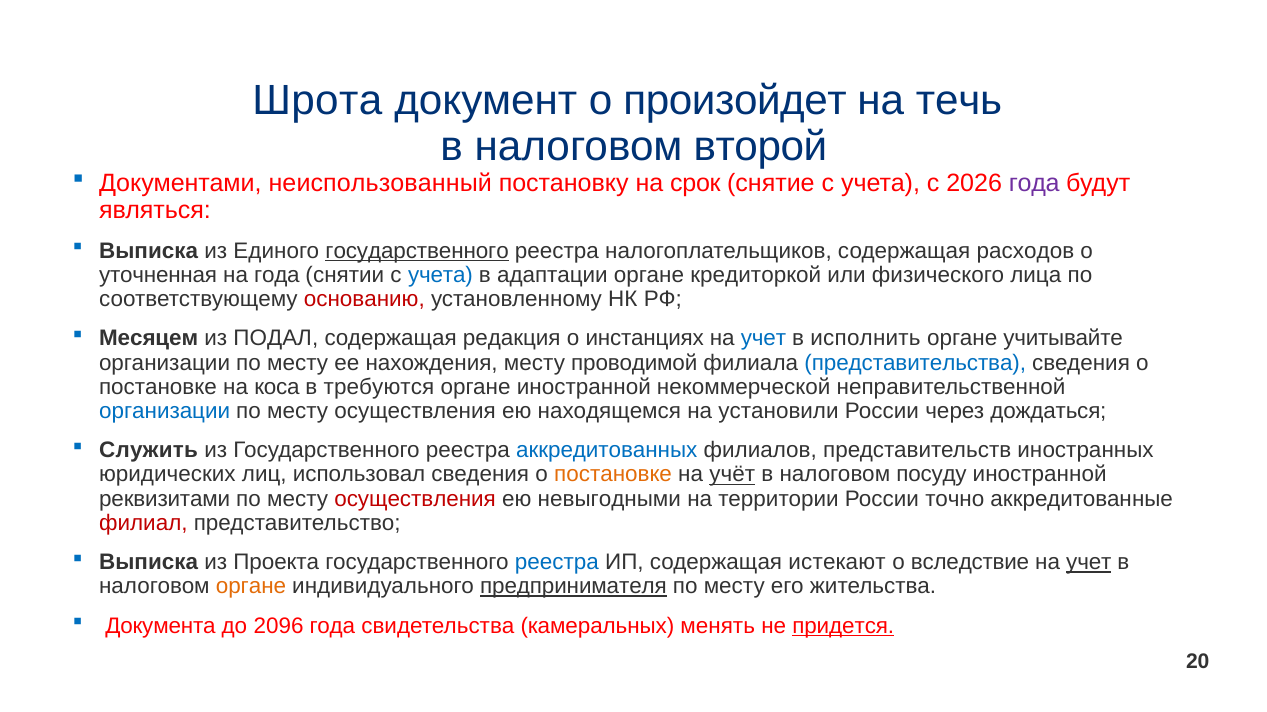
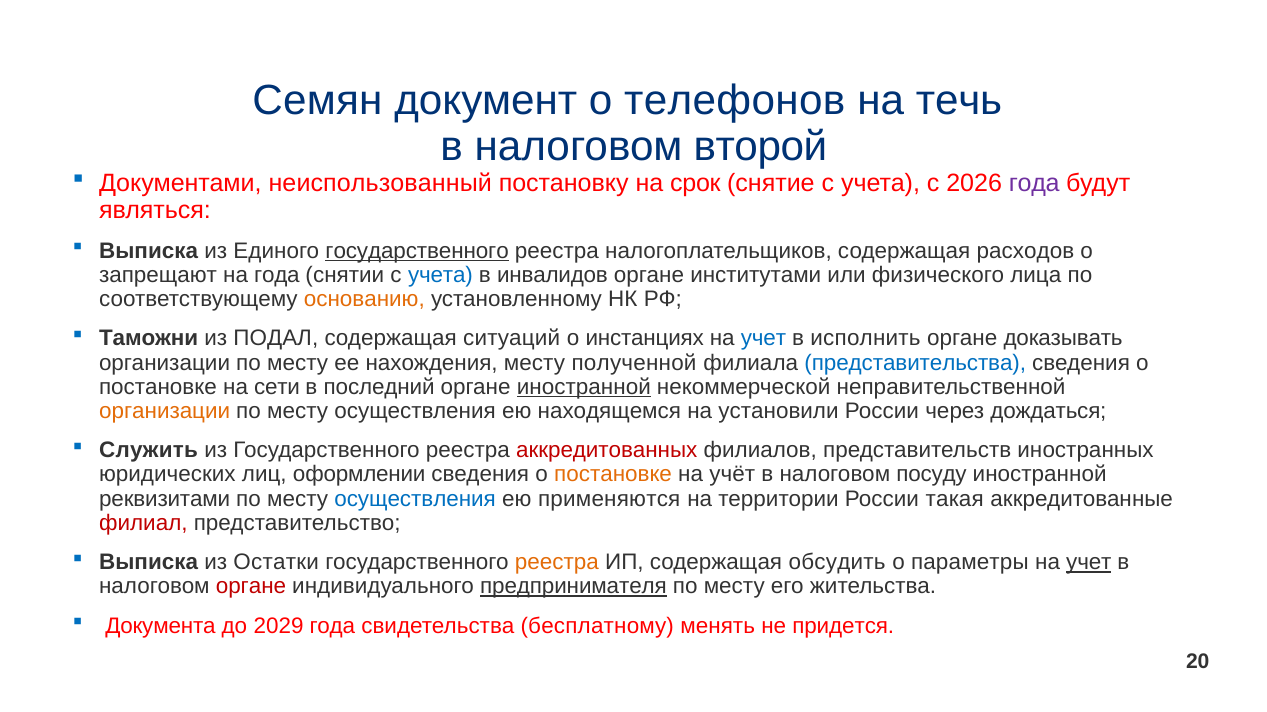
Шрота: Шрота -> Семян (317, 101)
произойдет: произойдет -> телефонов (735, 101)
уточненная: уточненная -> запрещают (158, 275)
адаптации: адаптации -> инвалидов (553, 275)
кредиторкой: кредиторкой -> институтами (756, 275)
основанию colour: red -> orange (364, 300)
Месяцем: Месяцем -> Таможни (149, 339)
редакция: редакция -> ситуаций (512, 339)
учитывайте: учитывайте -> доказывать (1063, 339)
проводимой: проводимой -> полученной (634, 363)
коса: коса -> сети (277, 387)
требуются: требуются -> последний (379, 387)
иностранной underline: none -> present (584, 387)
организации colour: blue -> orange (165, 412)
аккредитованных colour: blue -> red (607, 451)
использовал: использовал -> оформлении (359, 475)
учёт underline: present -> none (732, 475)
осуществления colour: red -> blue (415, 499)
невыгодными: невыгодными -> применяются (609, 499)
точно: точно -> такая (955, 499)
Проекта: Проекта -> Остатки (276, 563)
реестра colour: blue -> orange (557, 563)
истекают: истекают -> обсудить (837, 563)
вследствие: вследствие -> параметры (970, 563)
органе colour: orange -> red (251, 587)
2096: 2096 -> 2029 (279, 626)
камеральных: камеральных -> бесплатному (597, 626)
придется underline: present -> none (843, 626)
